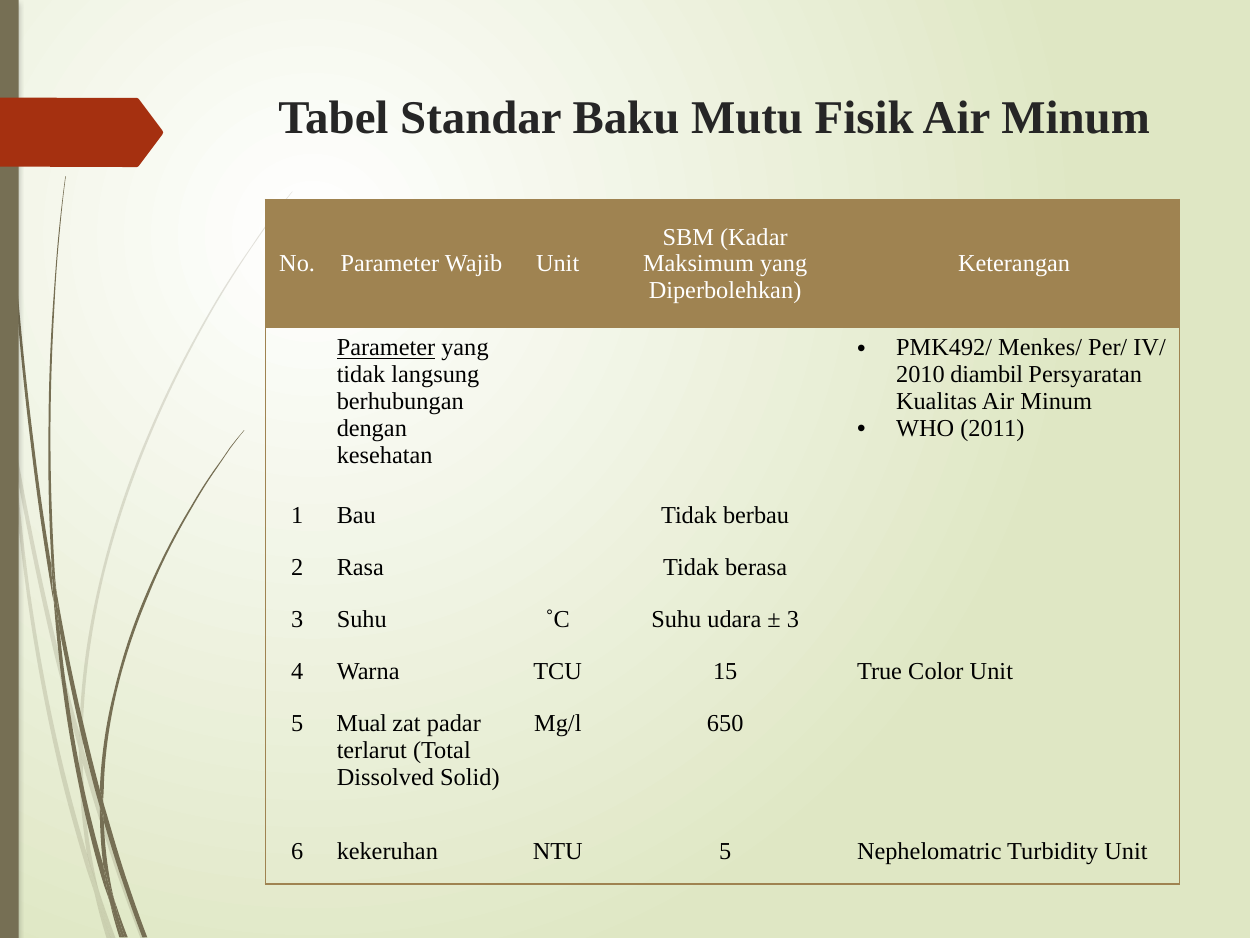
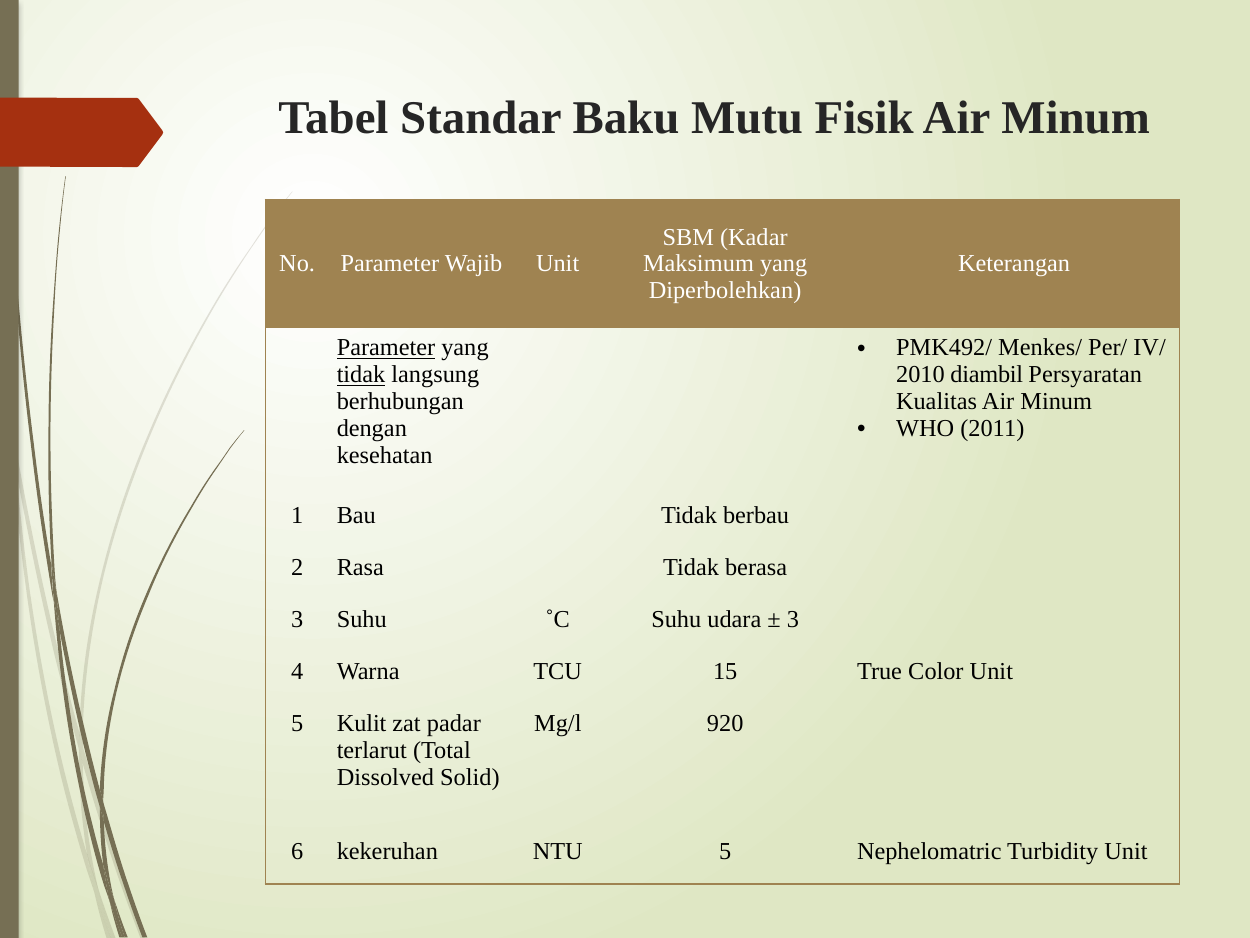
tidak underline: none -> present (361, 375)
Mual: Mual -> Kulit (362, 723)
650: 650 -> 920 (725, 723)
